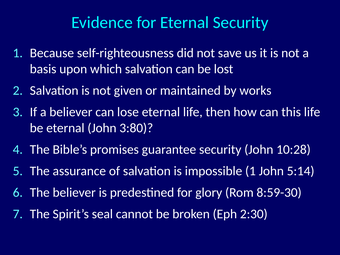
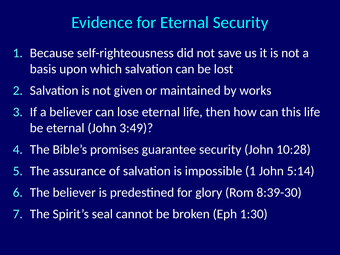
3:80: 3:80 -> 3:49 (136, 128)
8:59-30: 8:59-30 -> 8:39-30 (279, 193)
2:30: 2:30 -> 1:30 (254, 214)
